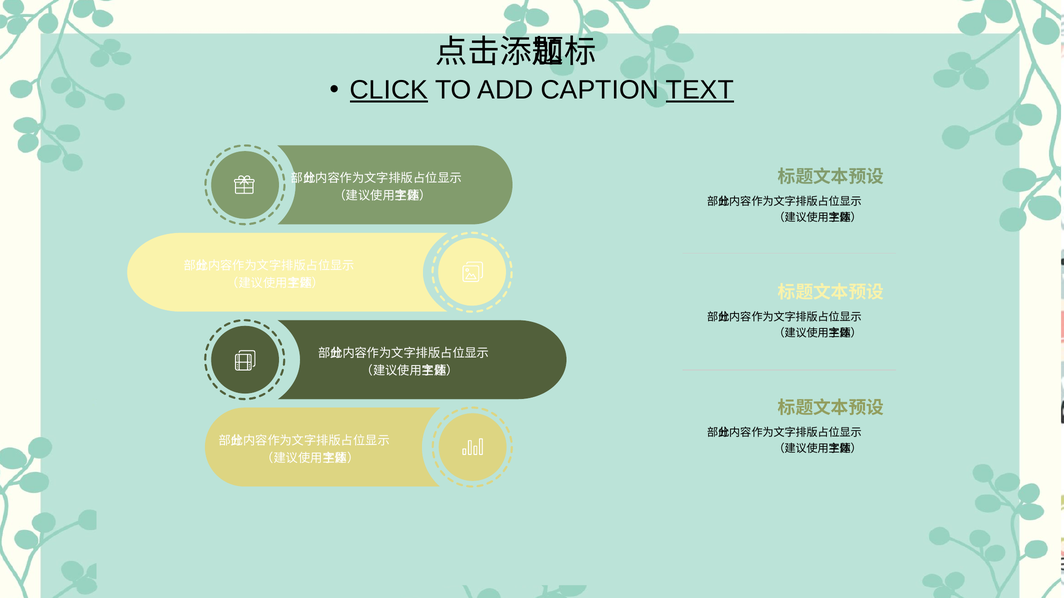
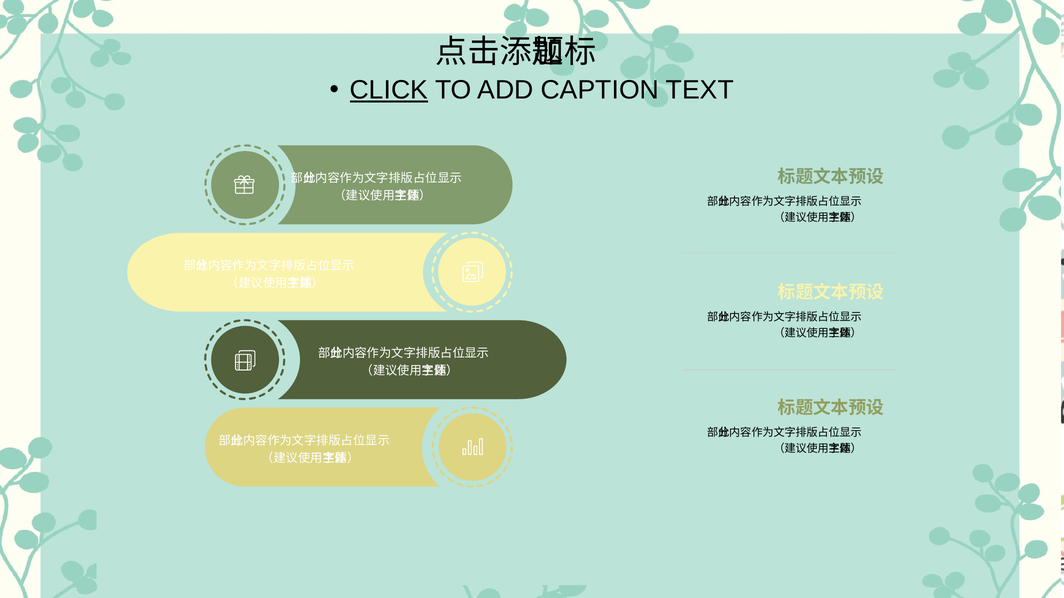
TEXT underline: present -> none (700, 90)
